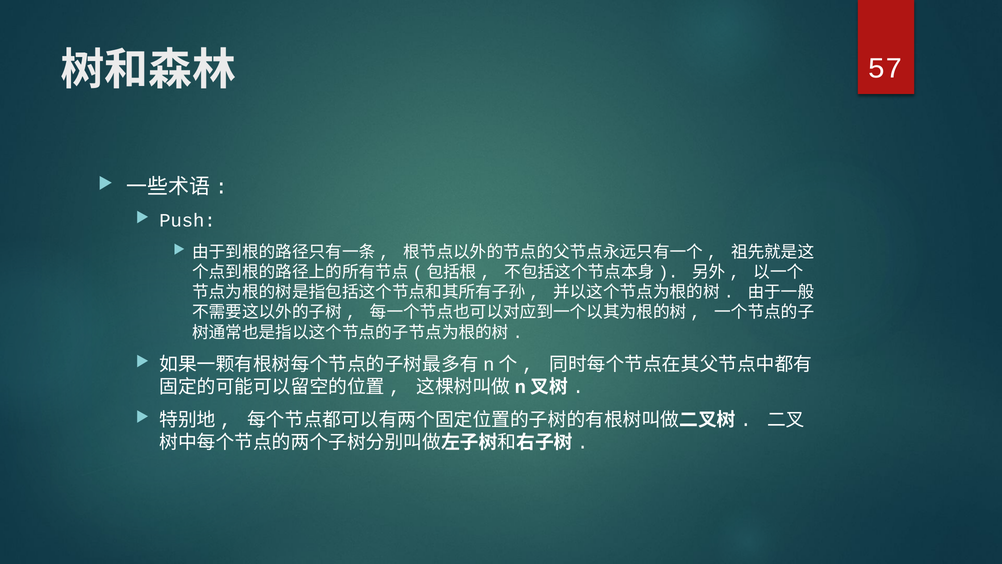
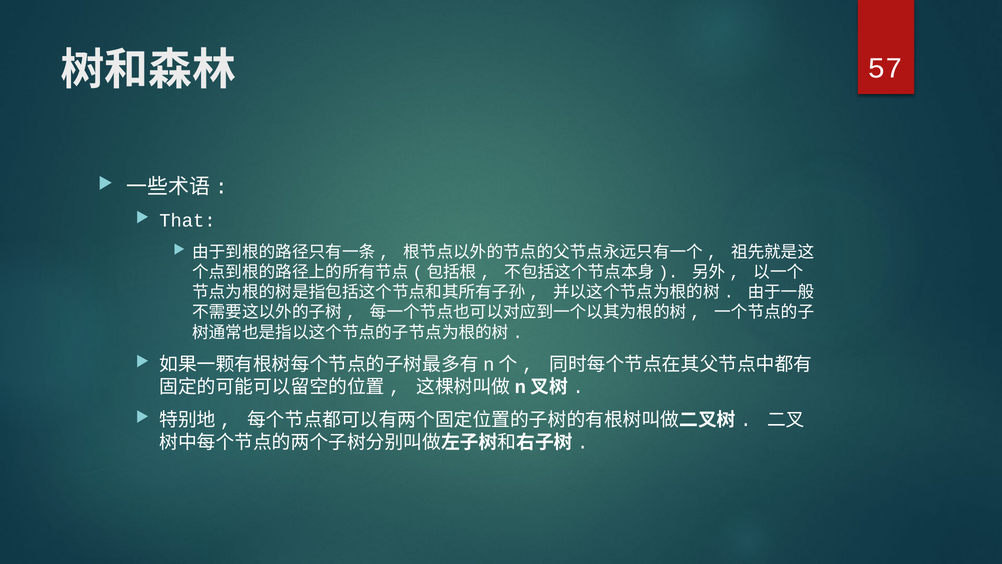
Push: Push -> That (187, 221)
